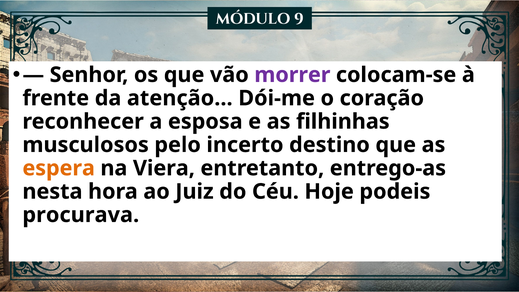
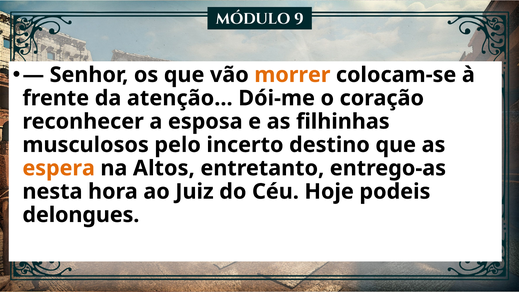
morrer colour: purple -> orange (292, 75)
Viera: Viera -> Altos (164, 168)
procurava: procurava -> delongues (81, 215)
